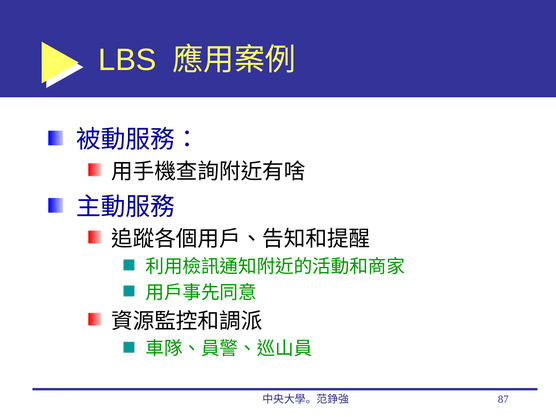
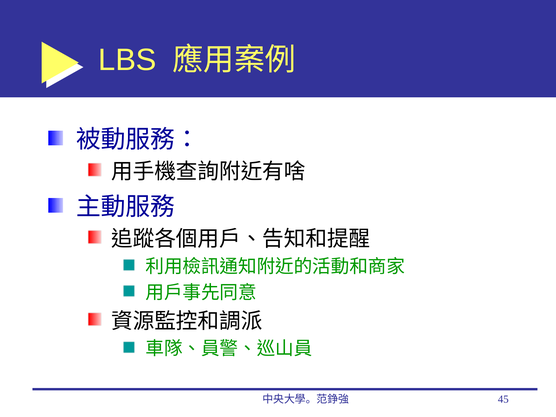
87: 87 -> 45 (503, 399)
